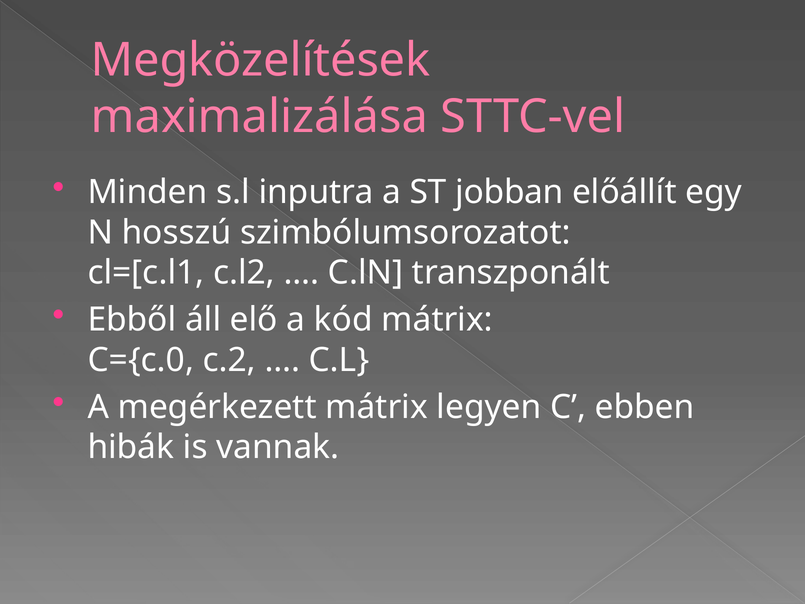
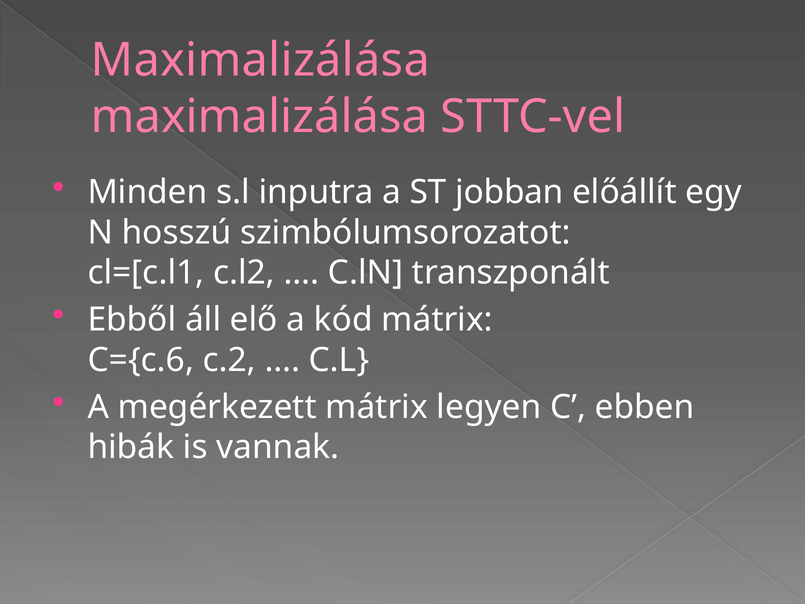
Megközelítések: Megközelítések -> Maximalizálása (260, 60)
C={c.0: C={c.0 -> C={c.6 (141, 360)
